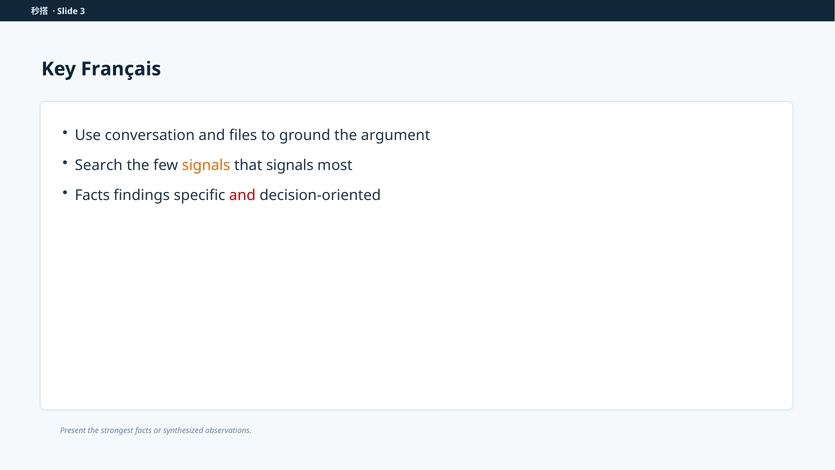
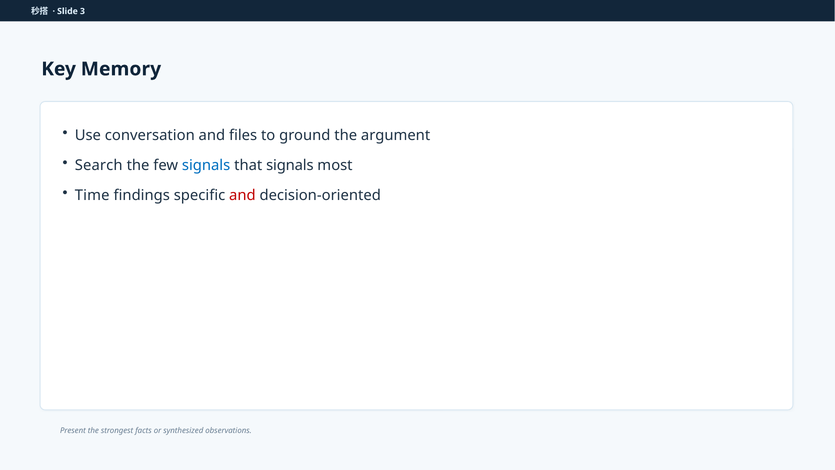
Français: Français -> Memory (121, 69)
signals colour: orange -> blue (206, 165)
Facts: Facts -> Time (92, 195)
